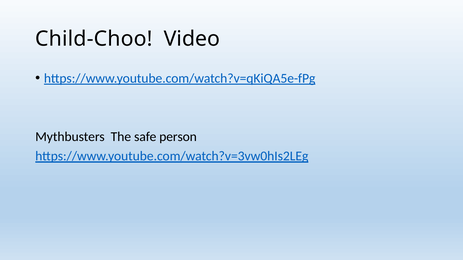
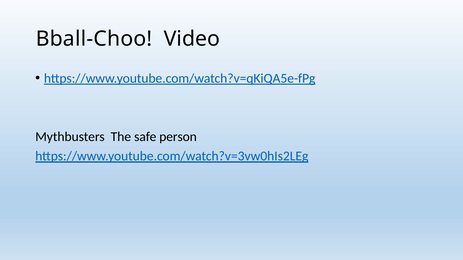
Child-Choo: Child-Choo -> Bball-Choo (94, 39)
